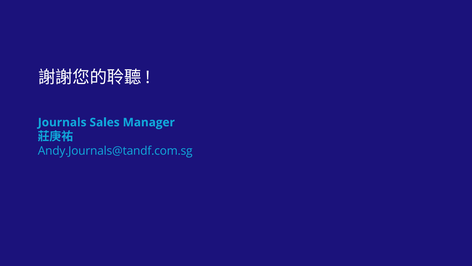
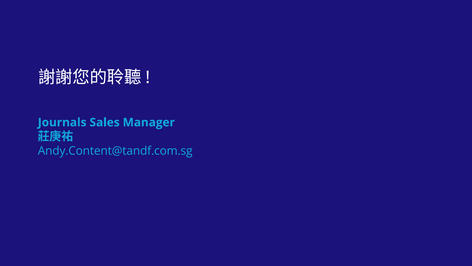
Andy.Journals@tandf.com.sg: Andy.Journals@tandf.com.sg -> Andy.Content@tandf.com.sg (115, 151)
